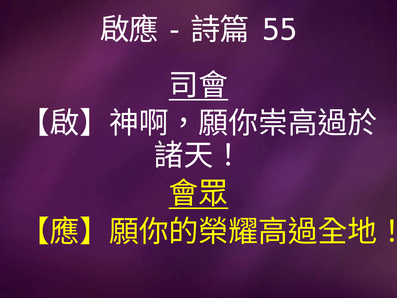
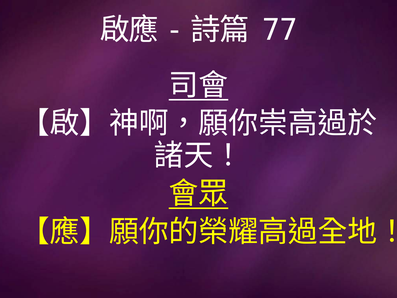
55: 55 -> 77 (280, 30)
